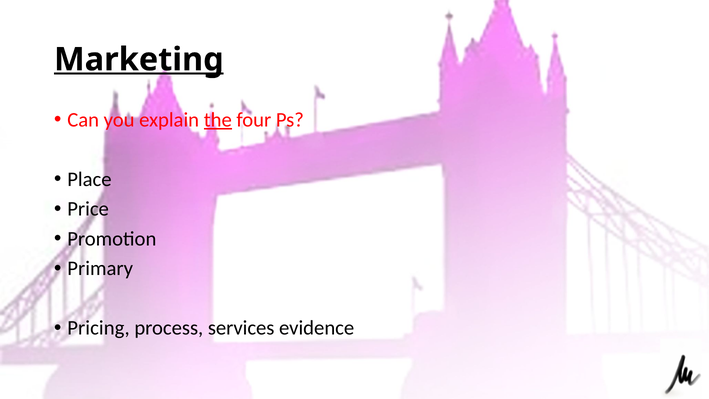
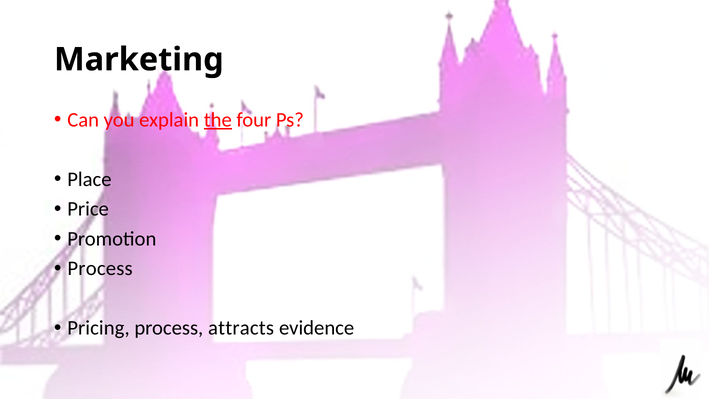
Marketing underline: present -> none (139, 60)
Primary: Primary -> Process (100, 269)
services: services -> attracts (241, 328)
